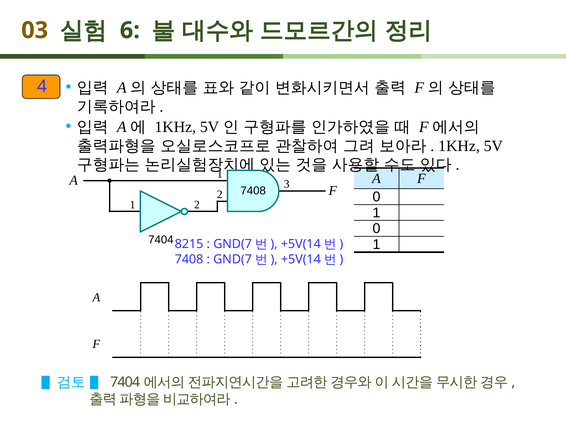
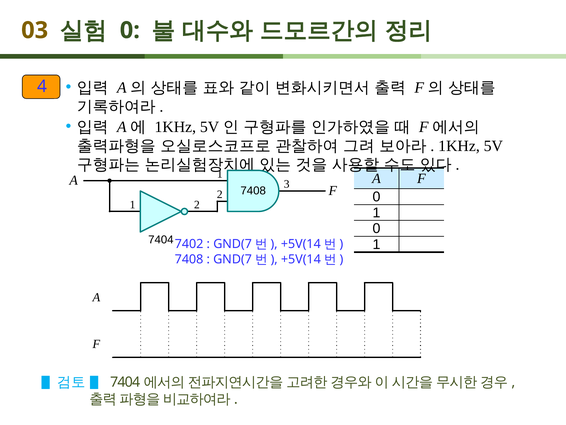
6: 6 -> 0 (130, 30)
8215: 8215 -> 7402 (189, 244)
